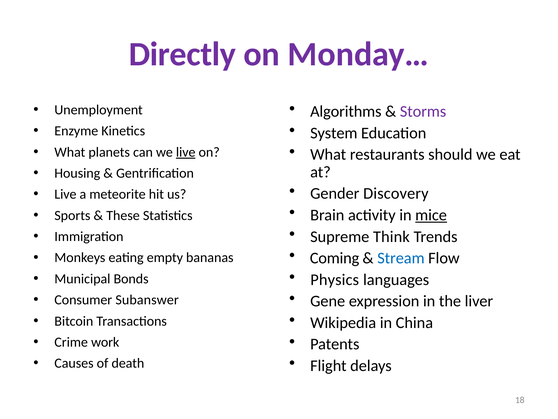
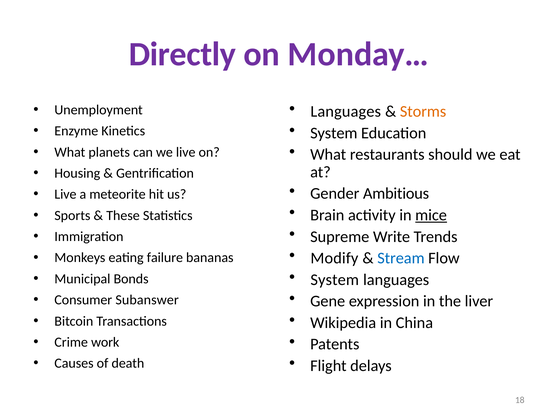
Algorithms: Algorithms -> Languages (346, 111)
Storms colour: purple -> orange (423, 111)
live underline: present -> none (186, 152)
Discovery: Discovery -> Ambitious (396, 193)
Think: Think -> Write (392, 236)
Coming: Coming -> Modify (334, 258)
empty: empty -> failure (165, 257)
Physics: Physics -> System (335, 279)
